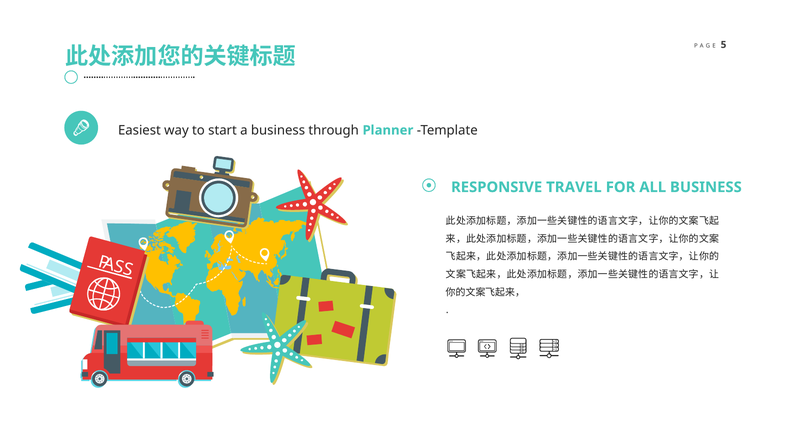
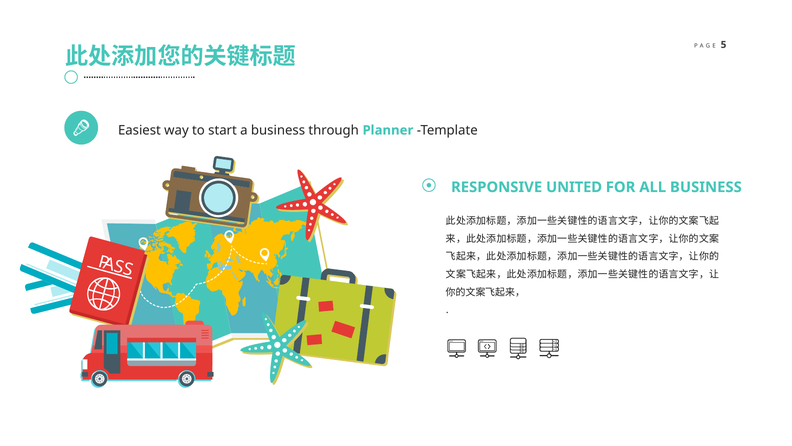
TRAVEL: TRAVEL -> UNITED (574, 187)
